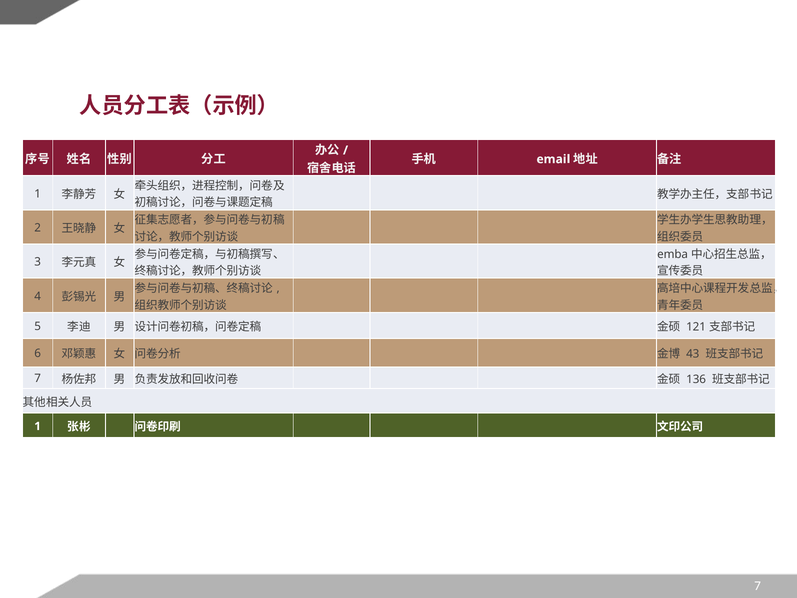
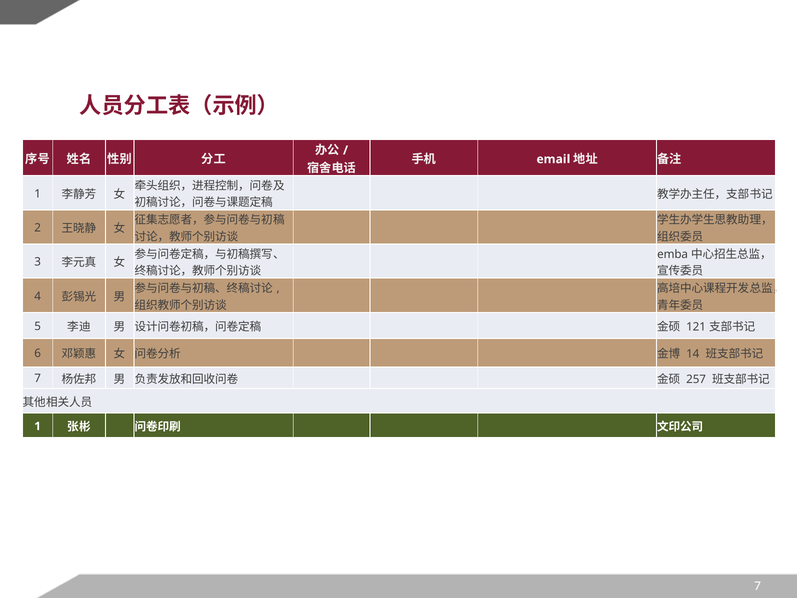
43: 43 -> 14 (693, 354)
136: 136 -> 257 (696, 379)
